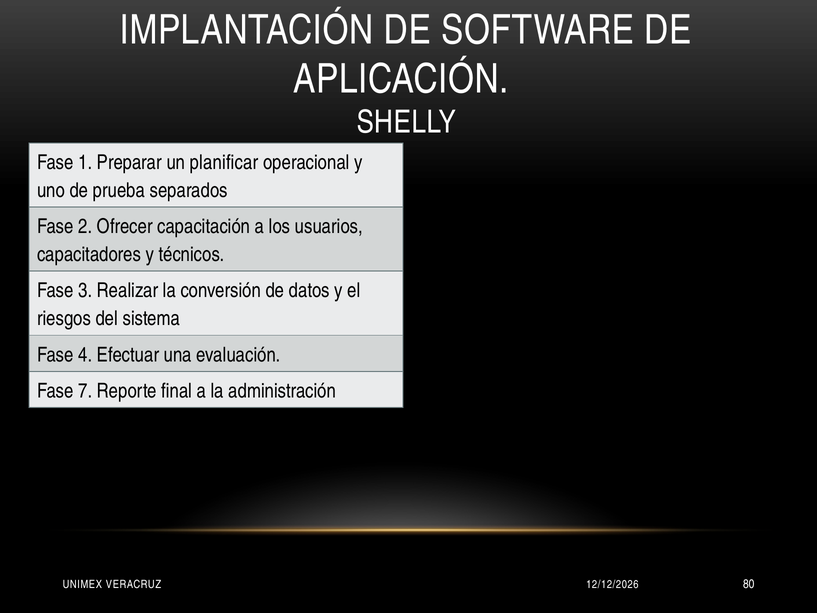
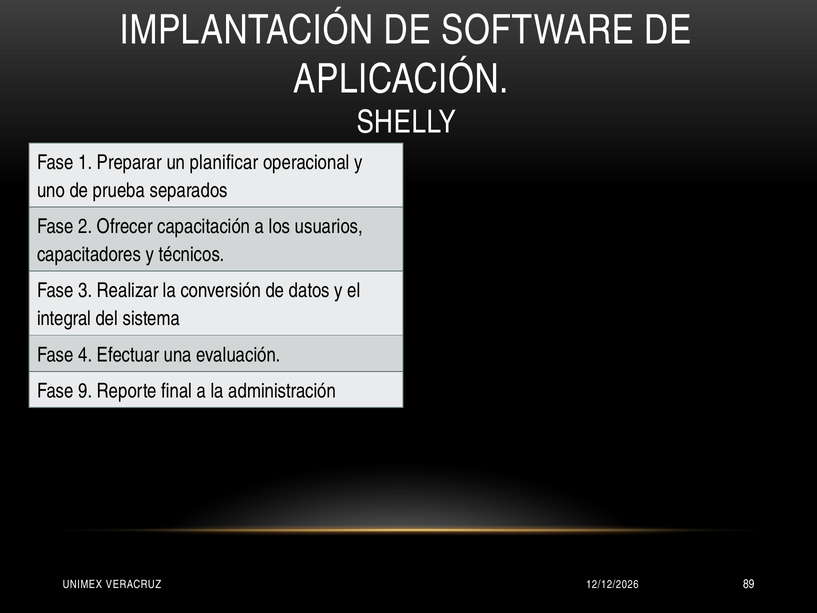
riesgos: riesgos -> integral (64, 319)
7: 7 -> 9 (85, 391)
80: 80 -> 89 (749, 584)
